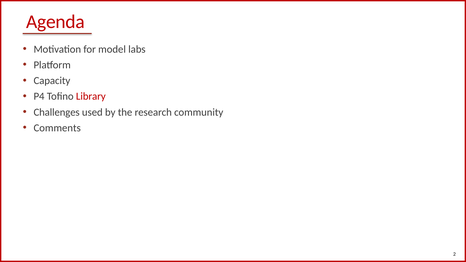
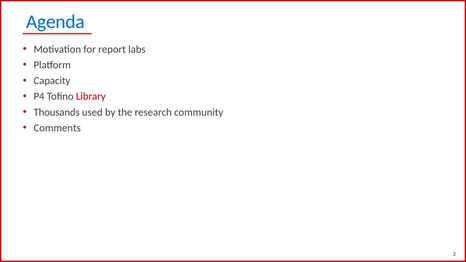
Agenda colour: red -> blue (56, 22)
model: model -> report (112, 49)
Challenges: Challenges -> Thousands (57, 112)
